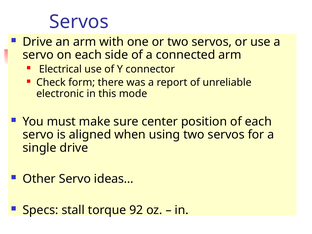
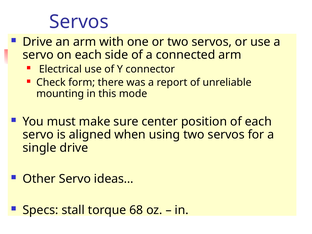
electronic: electronic -> mounting (60, 94)
92: 92 -> 68 (136, 210)
